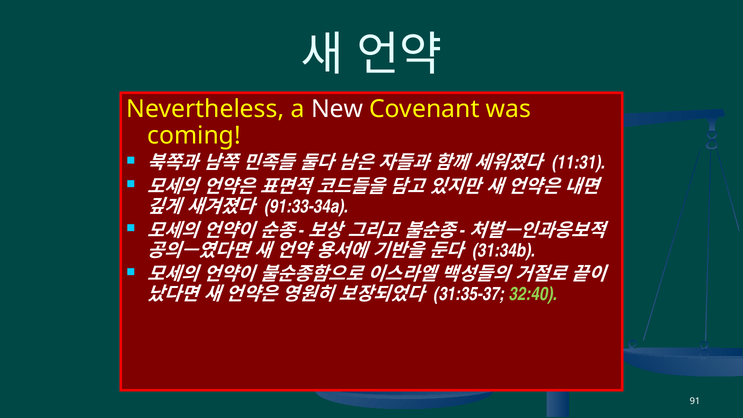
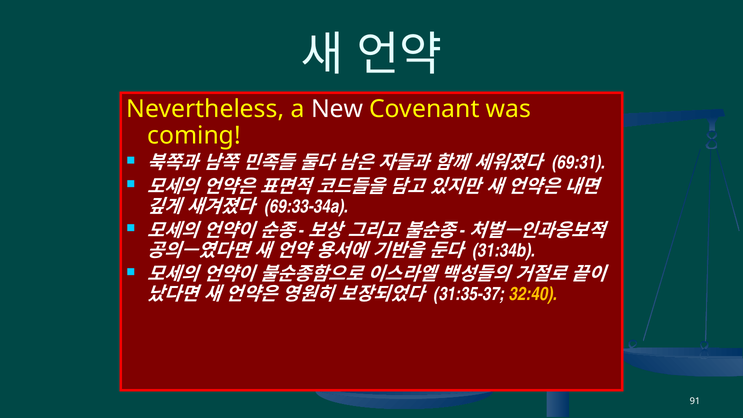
11:31: 11:31 -> 69:31 (579, 163)
91:33-34a: 91:33-34a -> 69:33-34a (306, 207)
32:40 colour: light green -> yellow (533, 294)
